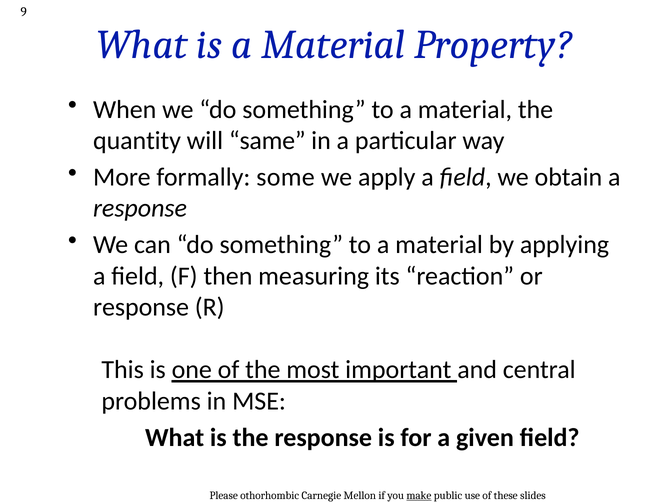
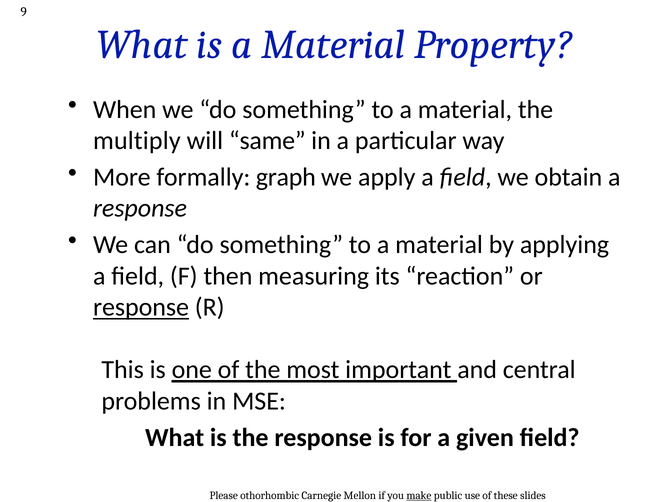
quantity: quantity -> multiply (137, 141)
some: some -> graph (286, 177)
response underline: none -> present (141, 307)
